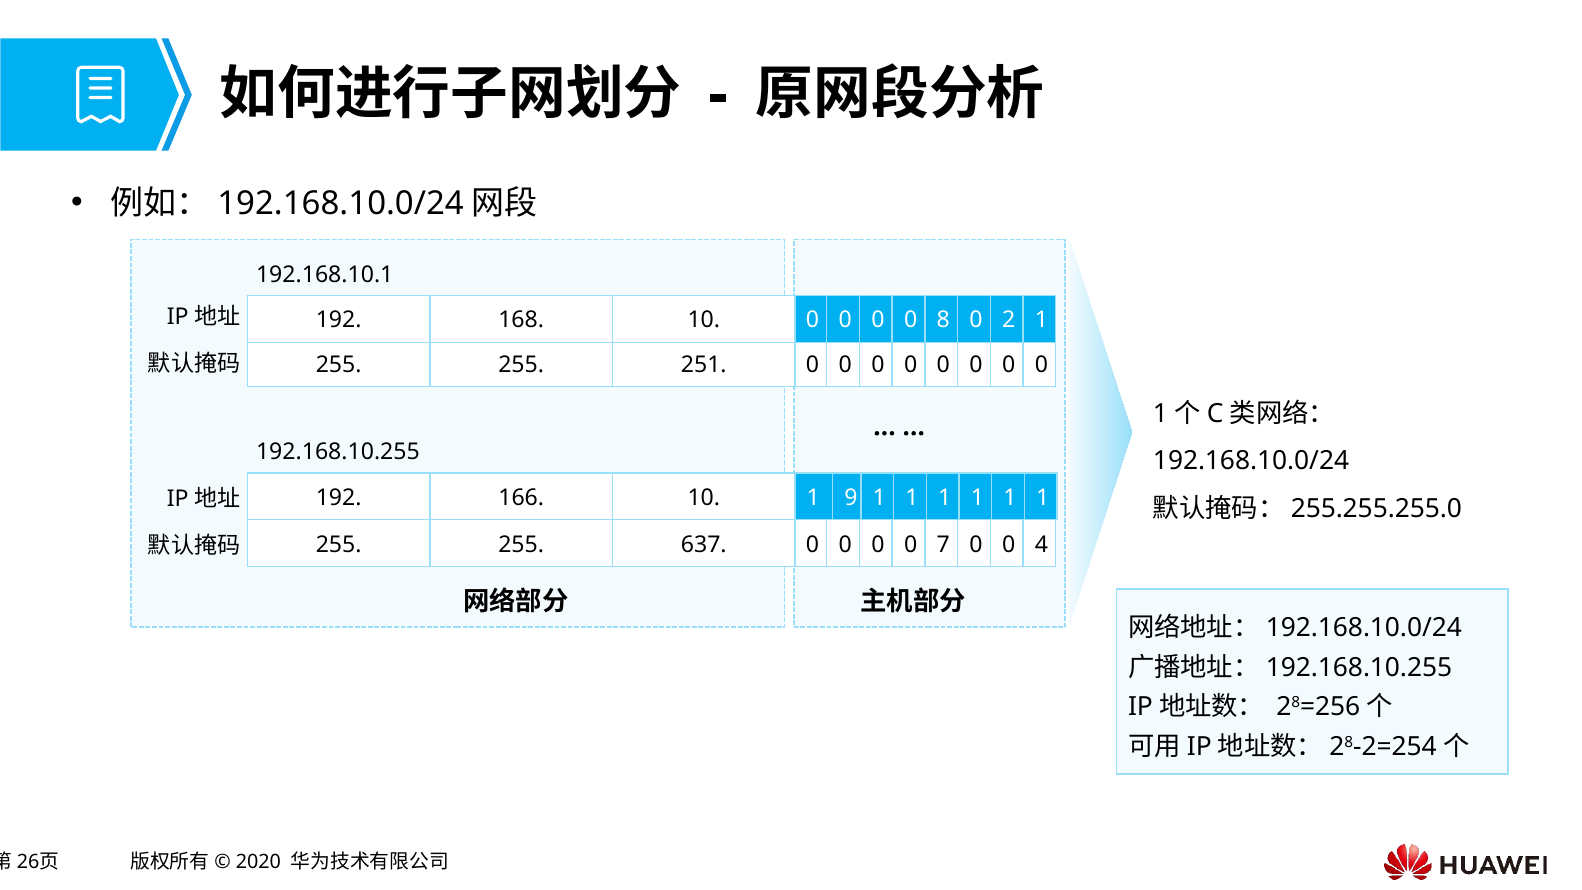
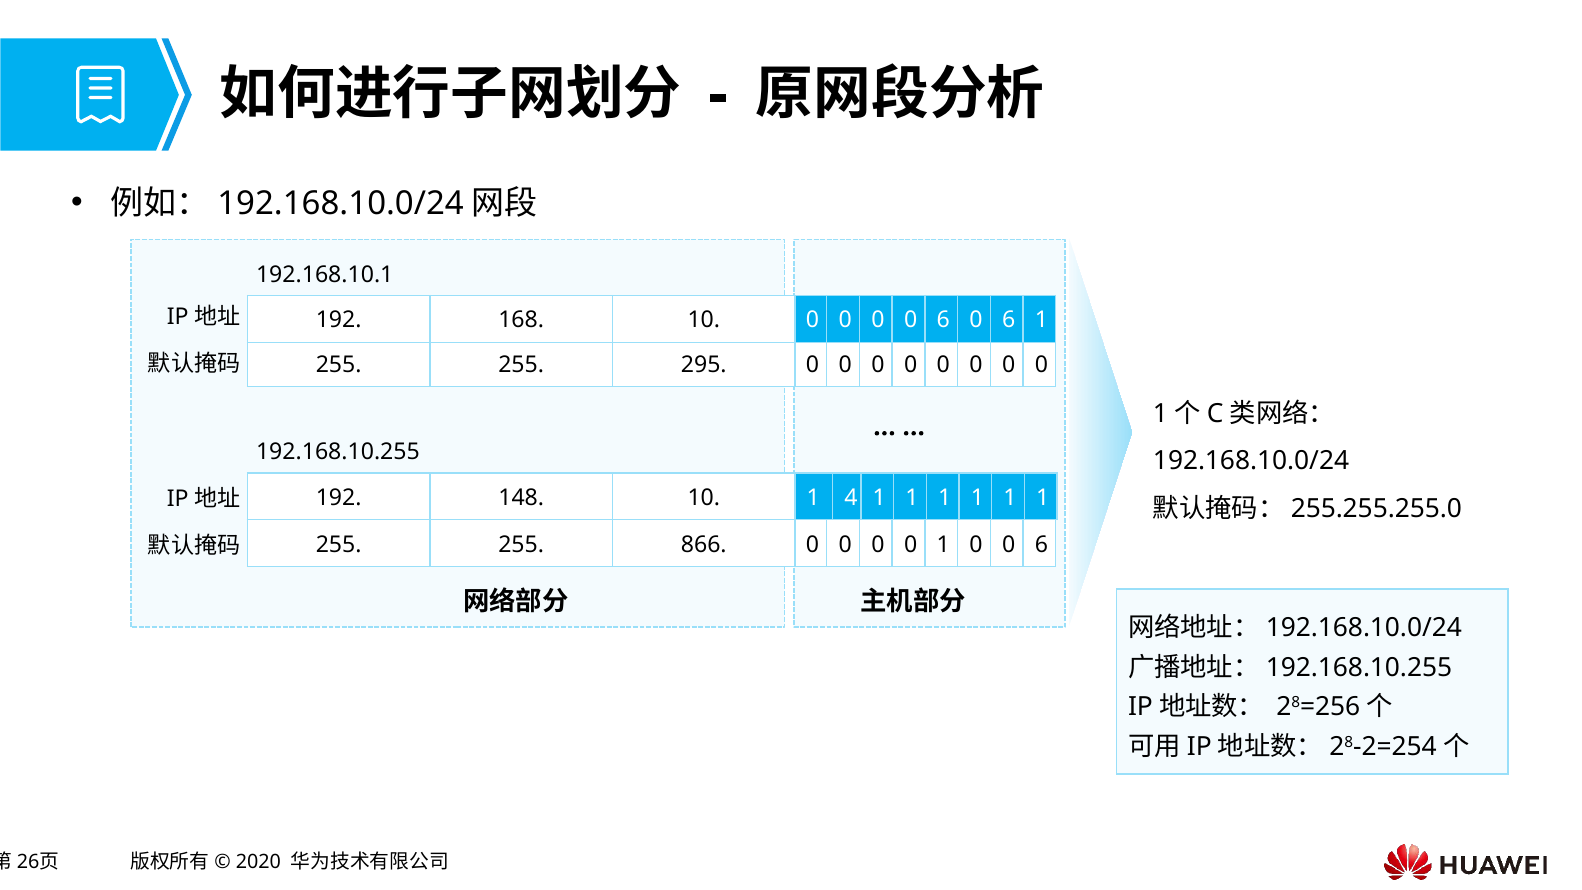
0 0 0 8: 8 -> 6 (943, 320)
2: 2 -> 6 (1009, 320)
251: 251 -> 295 (704, 365)
166: 166 -> 148 (521, 498)
9: 9 -> 4 (851, 498)
637: 637 -> 866 (704, 544)
0 7: 7 -> 1 (943, 544)
4: 4 -> 6 (1041, 544)
